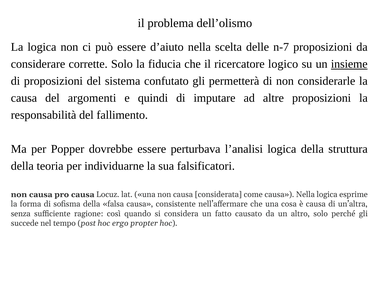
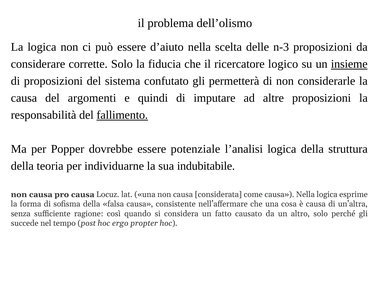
n-7: n-7 -> n-3 (281, 47)
fallimento underline: none -> present (122, 115)
perturbava: perturbava -> potenziale (195, 149)
falsificatori: falsificatori -> indubitabile (206, 166)
